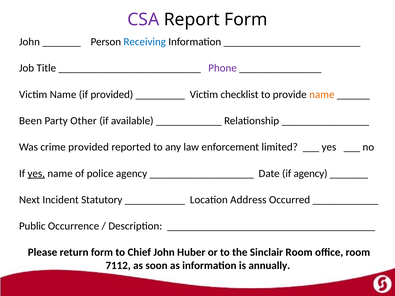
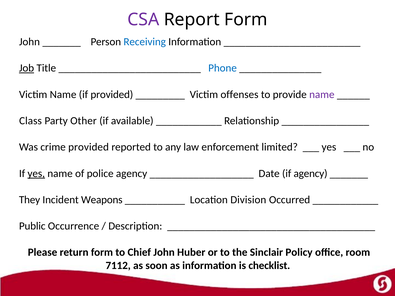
Job underline: none -> present (27, 68)
Phone colour: purple -> blue (223, 68)
checklist: checklist -> offenses (239, 95)
name colour: orange -> purple (322, 95)
Been: Been -> Class (30, 121)
Next: Next -> They (30, 200)
Statutory: Statutory -> Weapons (102, 200)
Address: Address -> Division (248, 200)
Sinclair Room: Room -> Policy (299, 253)
annually: annually -> checklist (269, 266)
